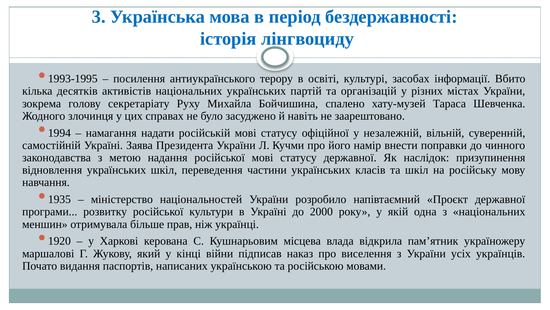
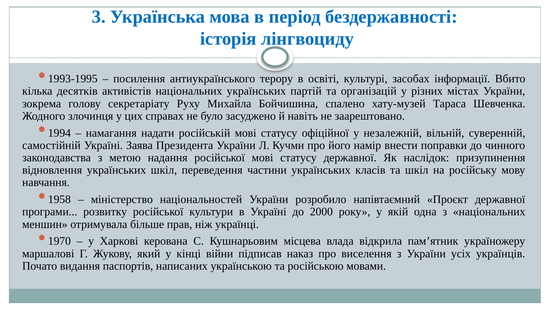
1935: 1935 -> 1958 (59, 199)
1920: 1920 -> 1970 (59, 241)
